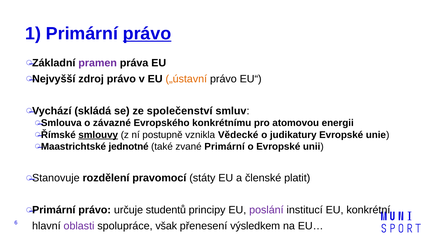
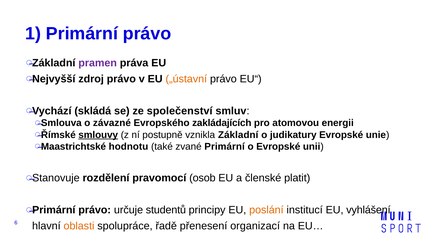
právo underline: present -> none (147, 34)
konkrétnímu: konkrétnímu -> zakládajících (222, 123)
vznikla Vědecké: Vědecké -> Základní (238, 135)
jednotné: jednotné -> hodnotu (128, 147)
státy: státy -> osob (202, 178)
poslání colour: purple -> orange (266, 210)
konkrétní: konkrétní -> vyhlášení (368, 210)
oblasti colour: purple -> orange (79, 226)
však: však -> řadě (166, 226)
výsledkem: výsledkem -> organizací (255, 226)
